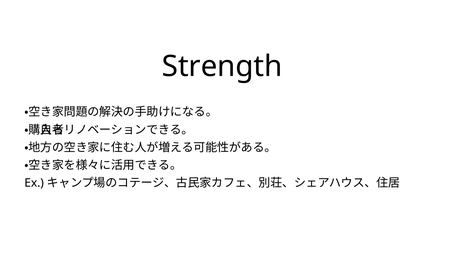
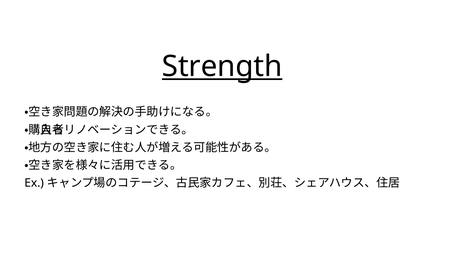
Strength underline: none -> present (222, 66)
